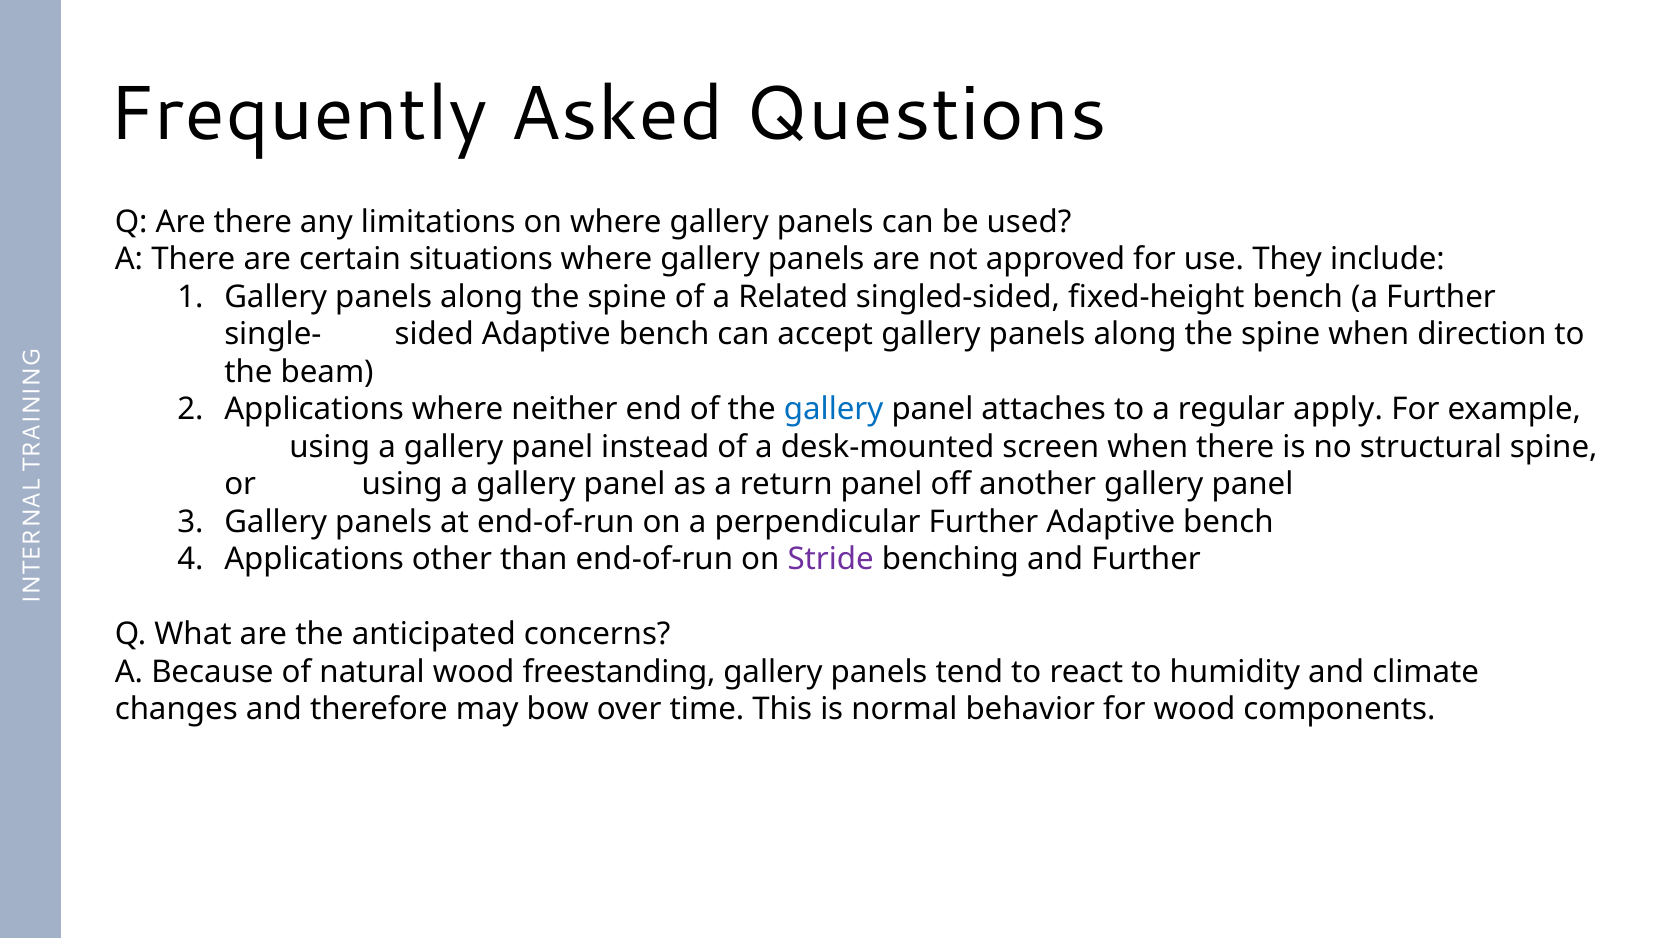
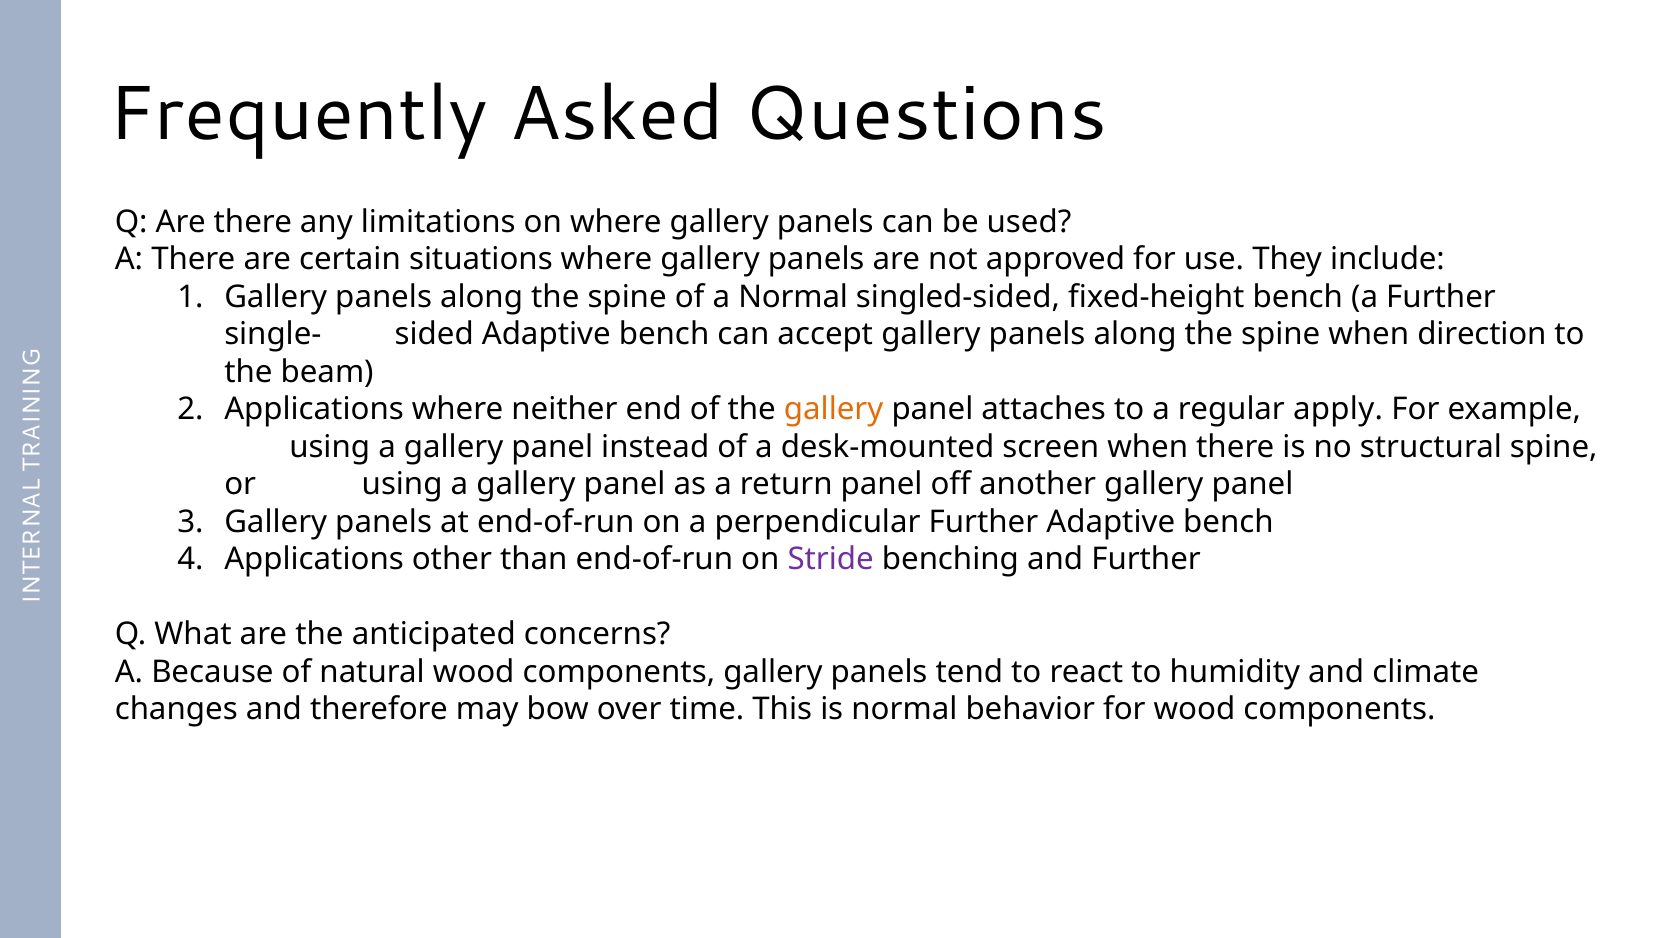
a Related: Related -> Normal (793, 297)
gallery colour: blue -> orange (834, 409)
natural wood freestanding: freestanding -> components (619, 672)
